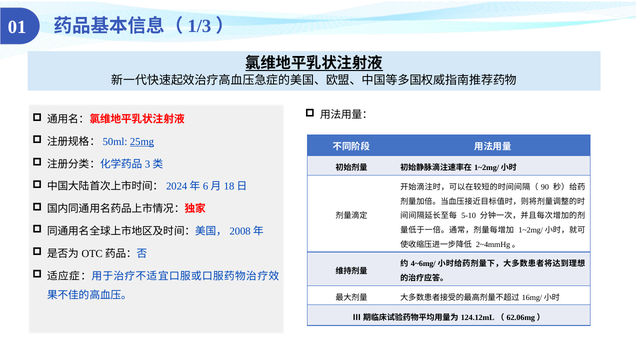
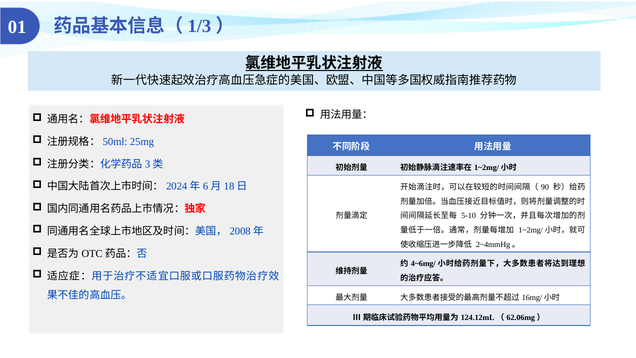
25mg underline: present -> none (142, 142)
